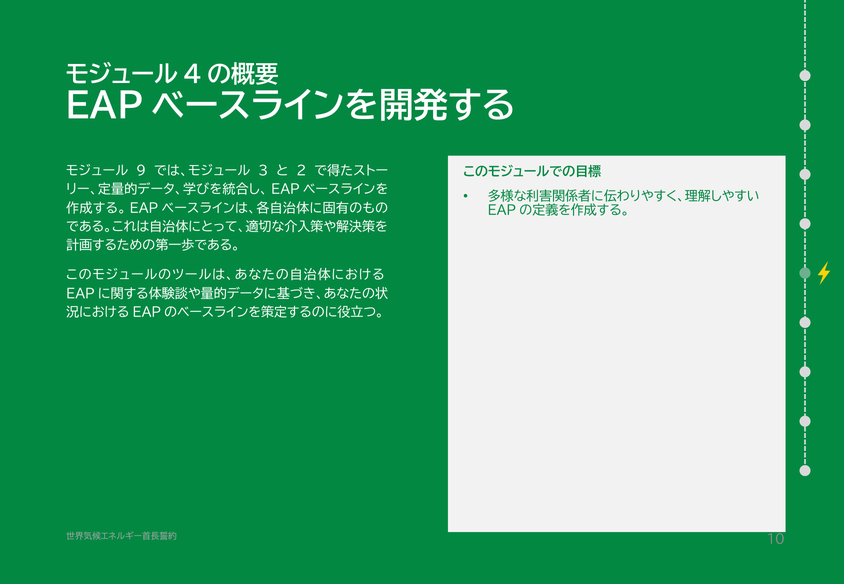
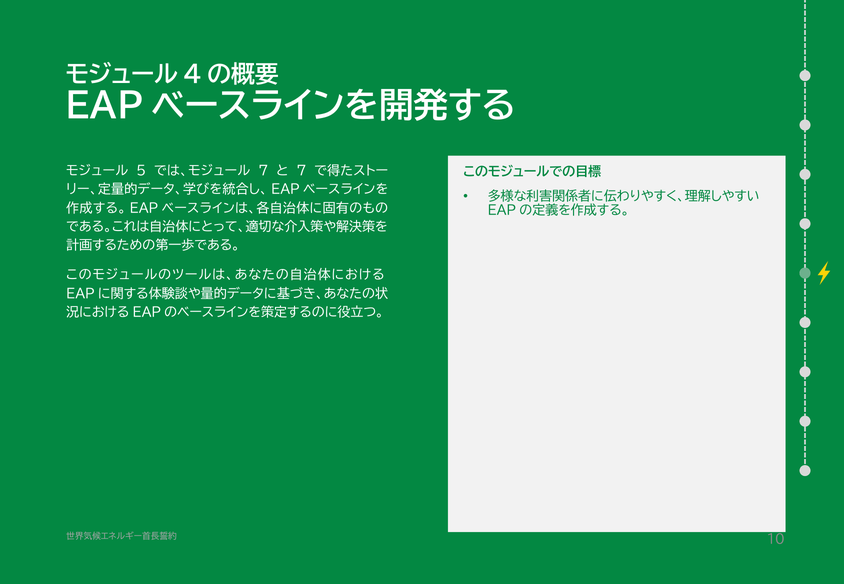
9: 9 -> 5 (141, 171)
3: 3 -> 7 (263, 171)
2: 2 -> 7 (301, 171)
